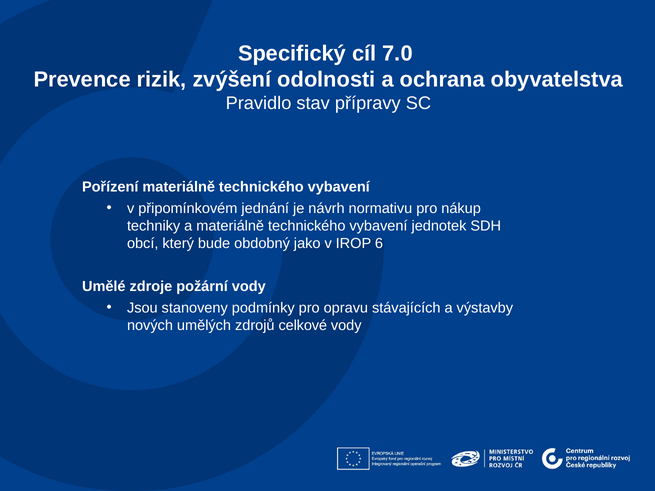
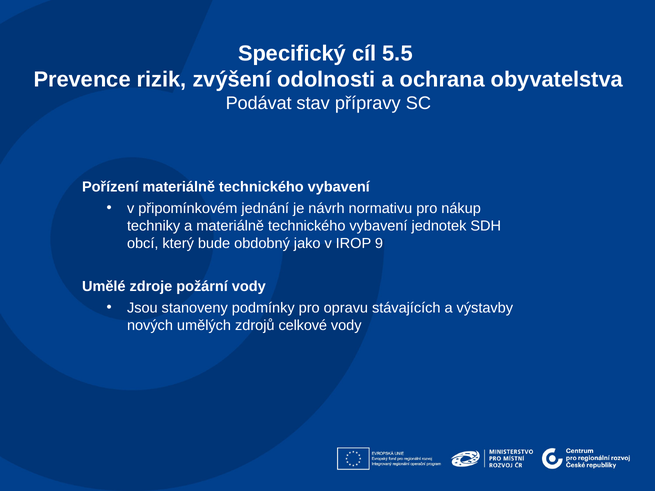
7.0: 7.0 -> 5.5 (397, 54)
Pravidlo: Pravidlo -> Podávat (259, 104)
6: 6 -> 9 (379, 244)
